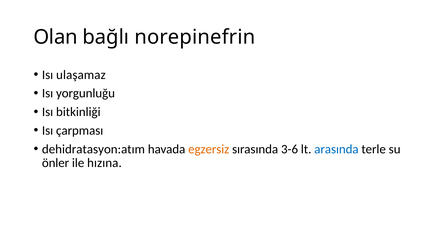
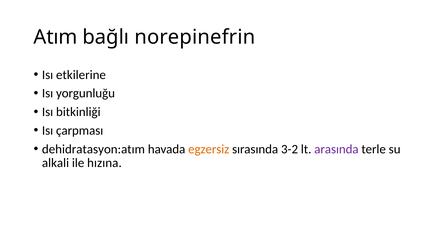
Olan: Olan -> Atım (56, 37)
ulaşamaz: ulaşamaz -> etkilerine (81, 75)
3-6: 3-6 -> 3-2 (290, 149)
arasında colour: blue -> purple (336, 149)
önler: önler -> alkali (56, 163)
